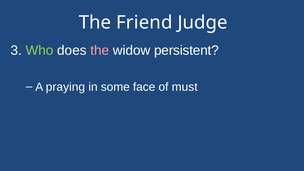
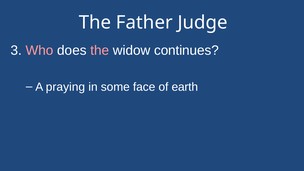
Friend: Friend -> Father (144, 22)
Who colour: light green -> pink (40, 50)
persistent: persistent -> continues (186, 50)
must: must -> earth (185, 87)
